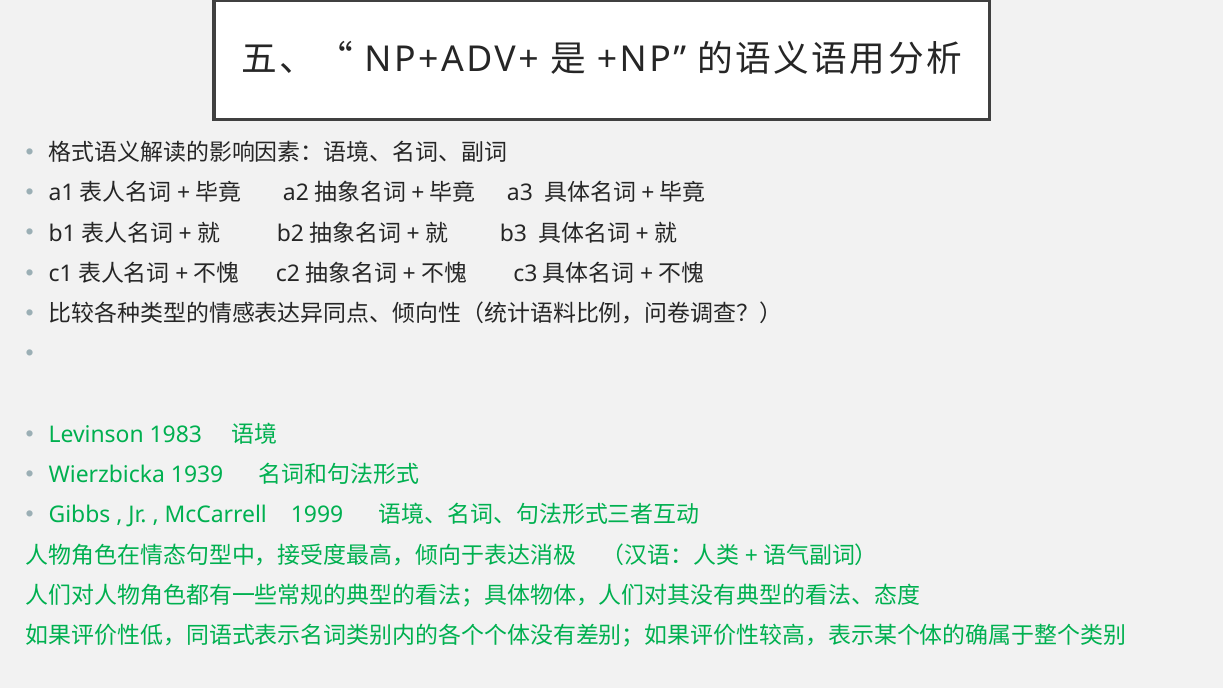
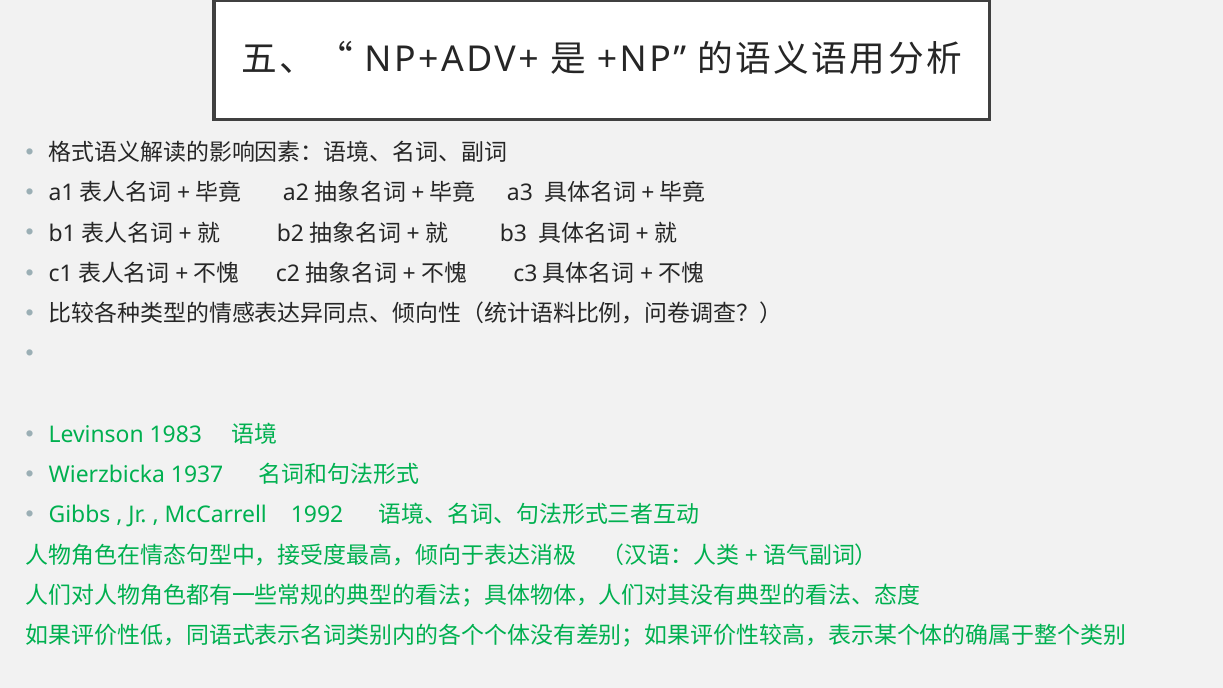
1939: 1939 -> 1937 (197, 475)
1999: 1999 -> 1992 (317, 515)
